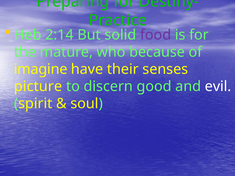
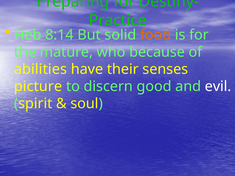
2:14: 2:14 -> 8:14 (59, 35)
food colour: purple -> orange (156, 35)
imagine: imagine -> abilities (40, 69)
